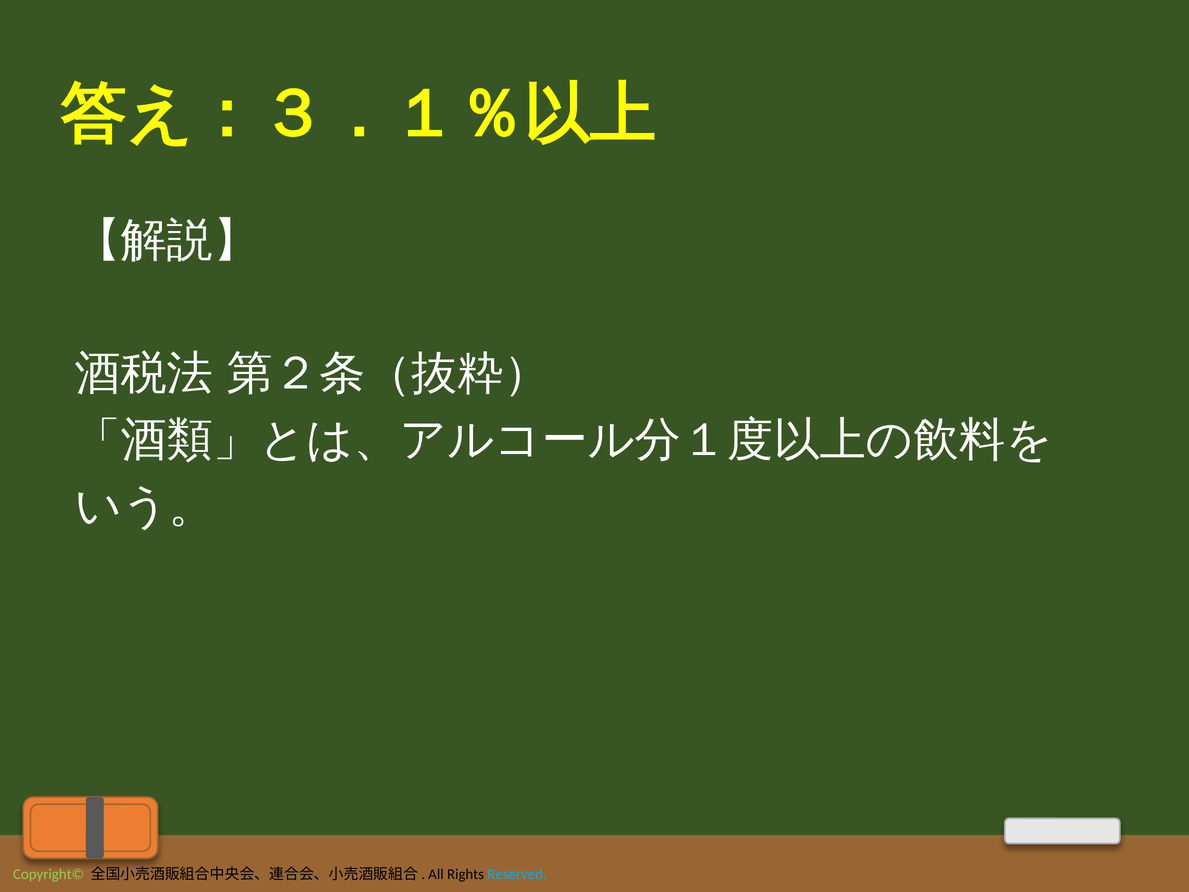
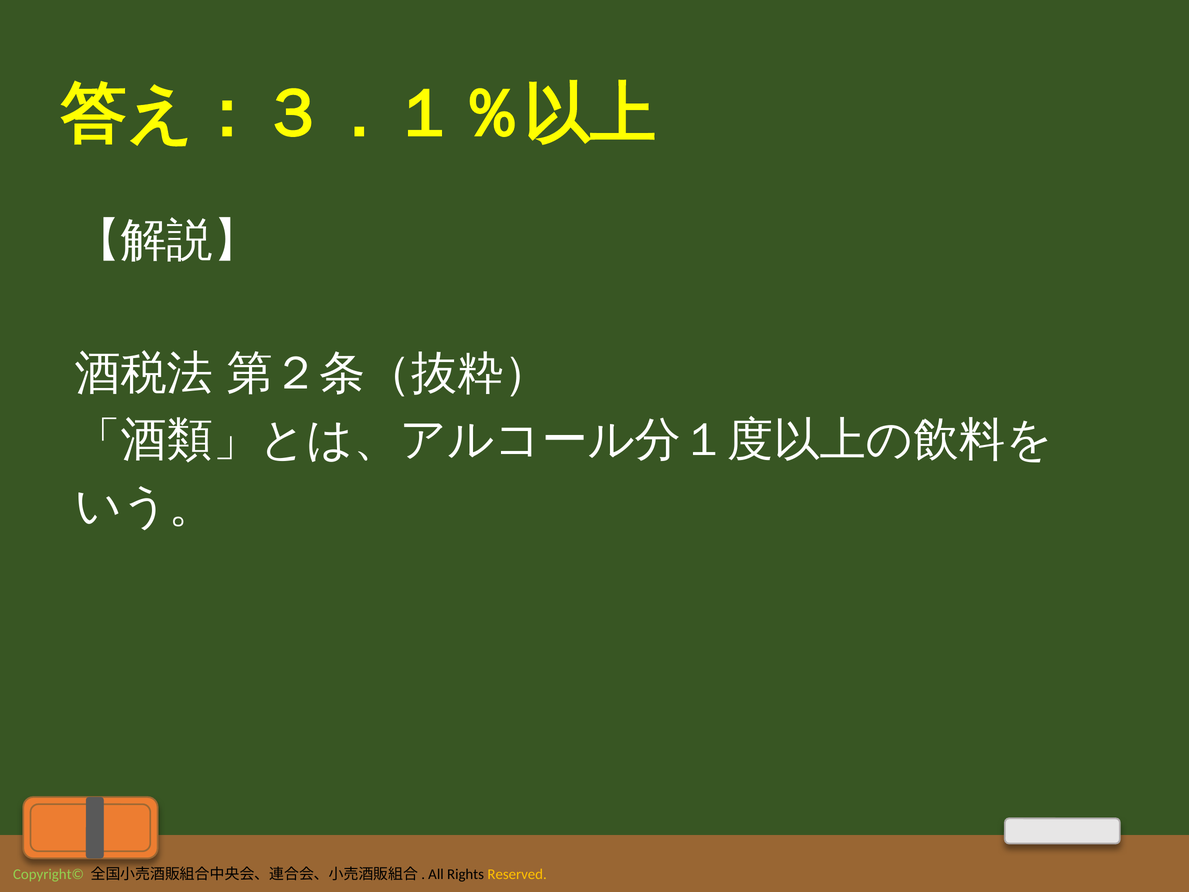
Reserved colour: light blue -> yellow (517, 874)
